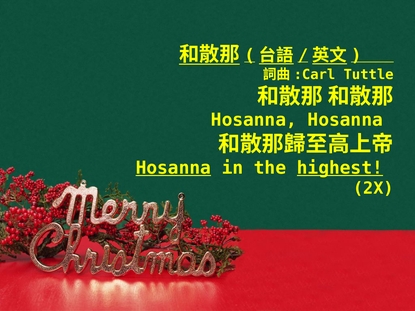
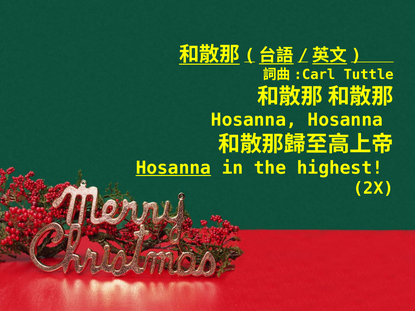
highest underline: present -> none (340, 168)
